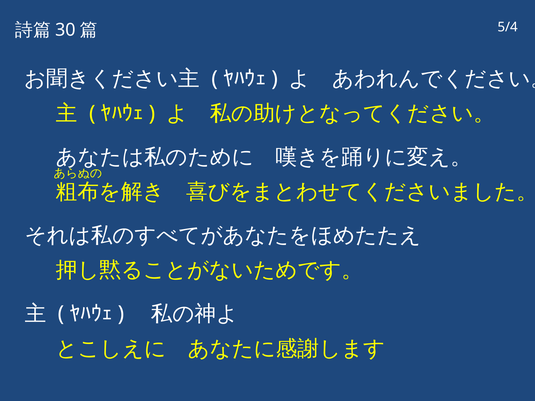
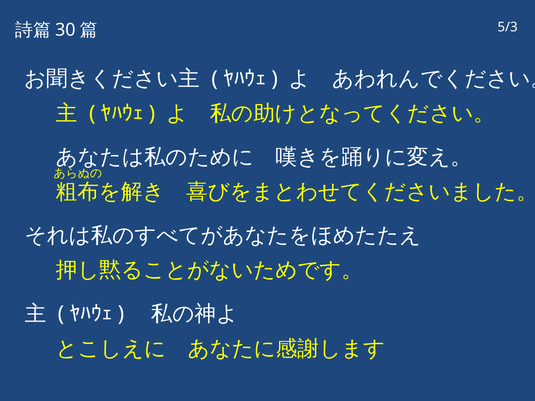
5/4: 5/4 -> 5/3 (508, 27)
